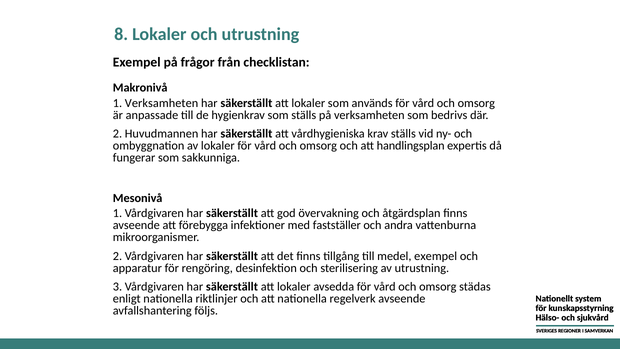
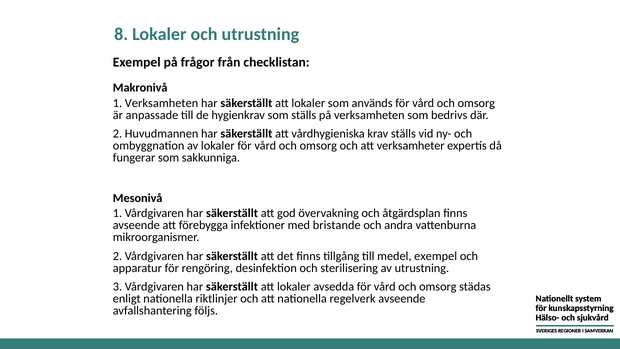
handlingsplan: handlingsplan -> verksamheter (411, 146)
fastställer: fastställer -> bristande (337, 225)
